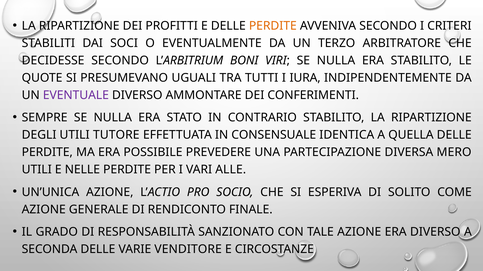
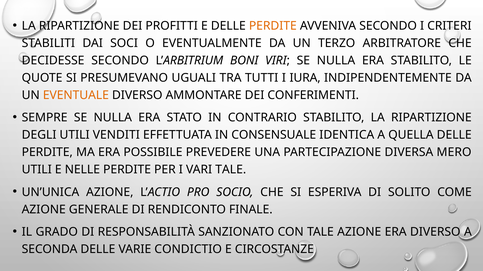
EVENTUALE colour: purple -> orange (76, 96)
TUTORE: TUTORE -> VENDITI (116, 135)
VARI ALLE: ALLE -> TALE (231, 170)
VENDITORE: VENDITORE -> CONDICTIO (188, 250)
